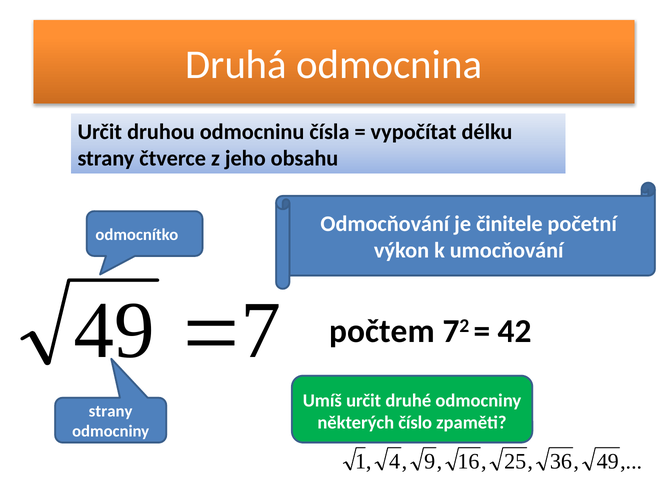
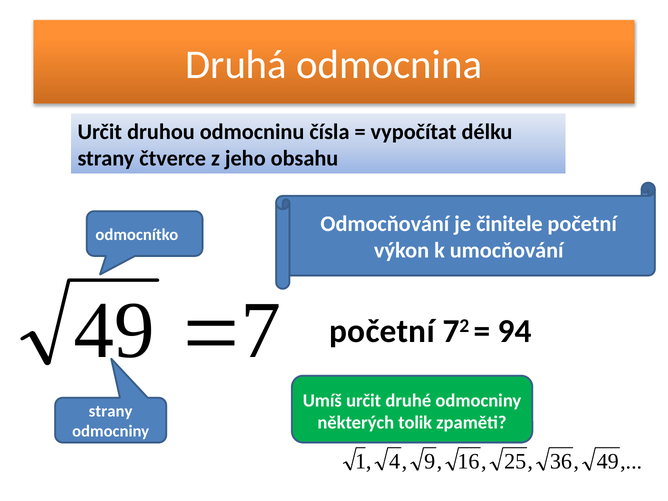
počtem: počtem -> početní (382, 331)
42: 42 -> 94 (515, 331)
číslo: číslo -> tolik (415, 423)
